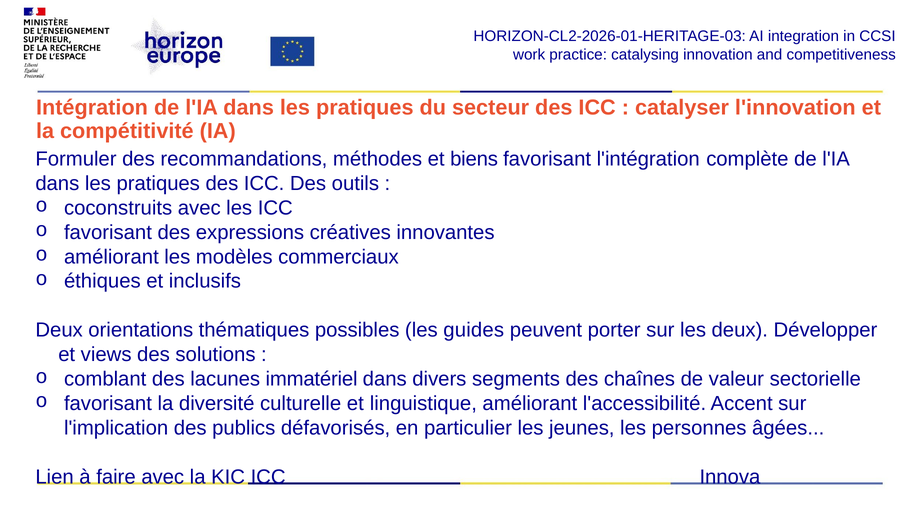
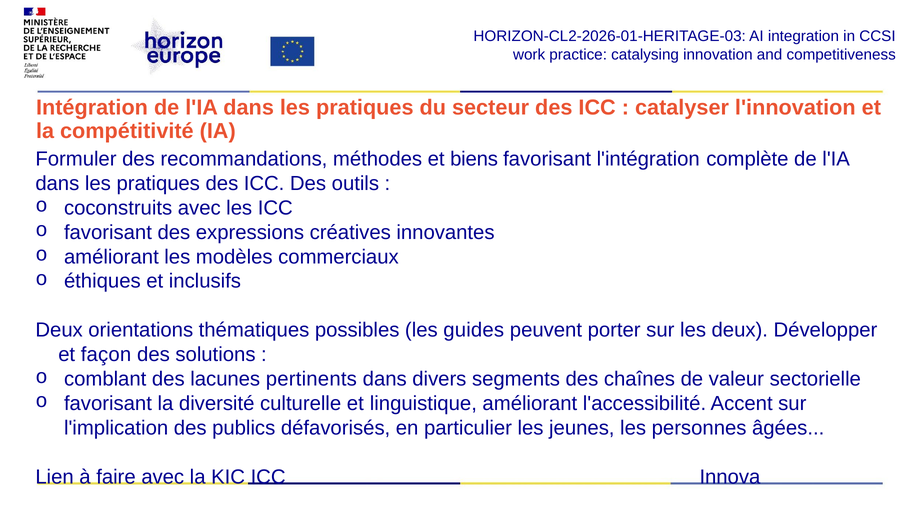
views: views -> façon (106, 354)
immatériel: immatériel -> pertinents (311, 379)
